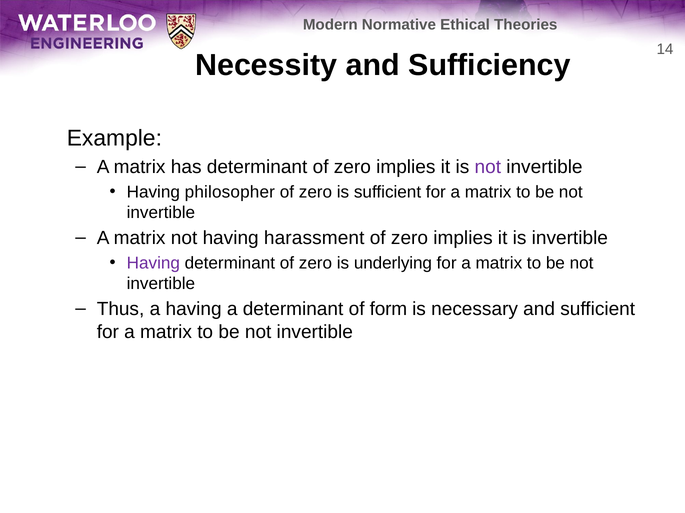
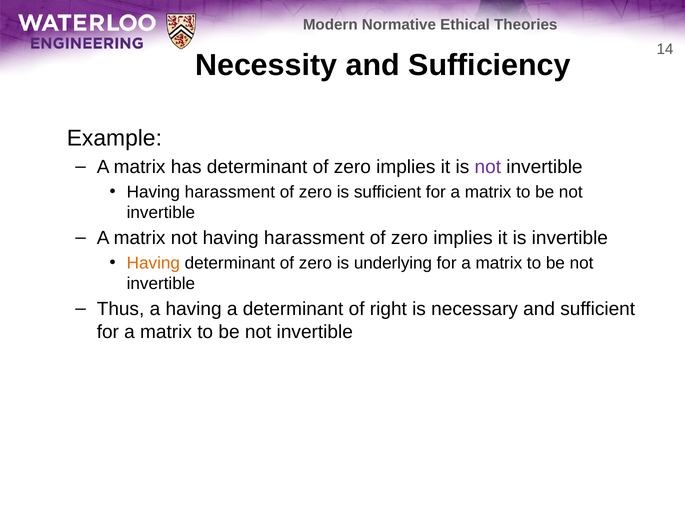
philosopher: philosopher -> harassment (230, 192)
Having colour: purple -> orange (153, 263)
form: form -> right (388, 310)
